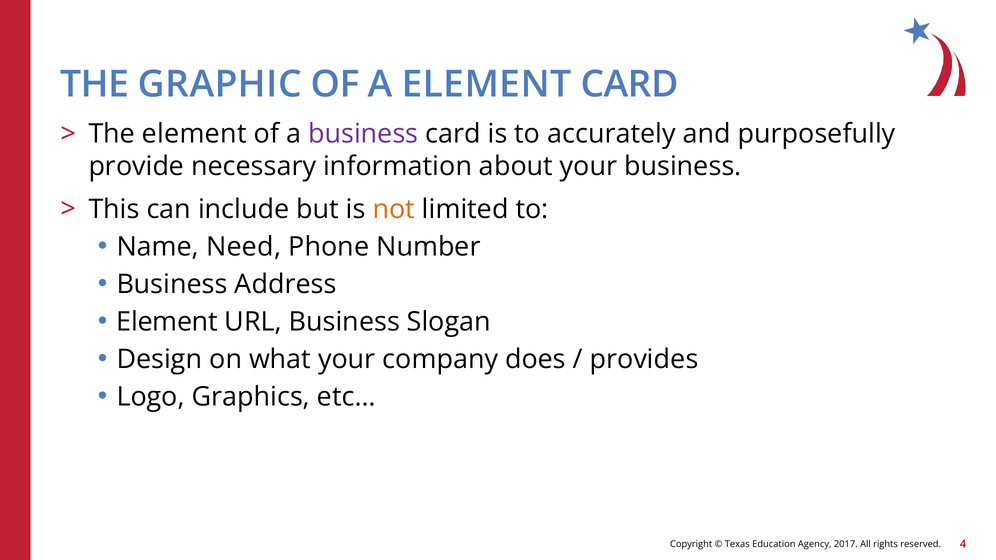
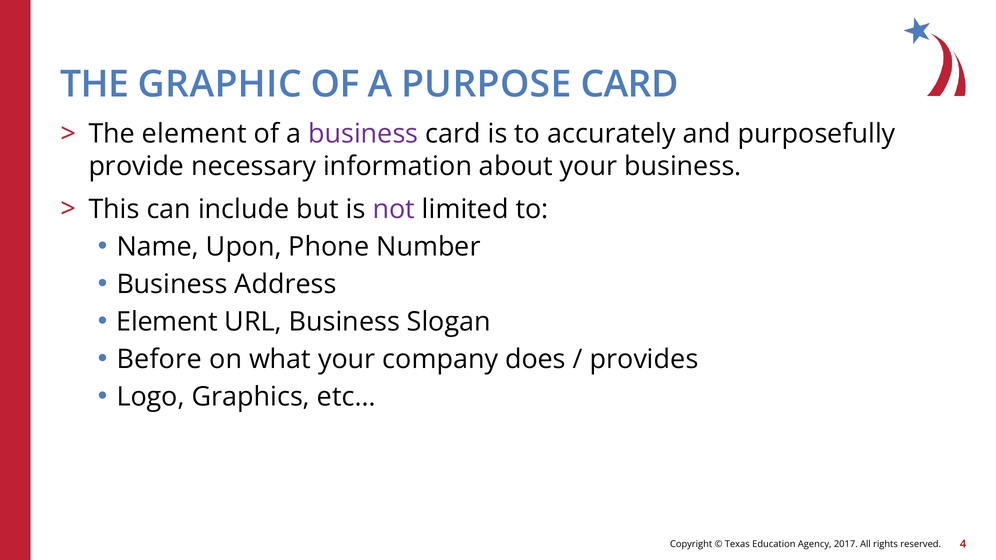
A ELEMENT: ELEMENT -> PURPOSE (486, 84)
not colour: orange -> purple (394, 209)
Need: Need -> Upon (244, 247)
Design: Design -> Before (159, 359)
